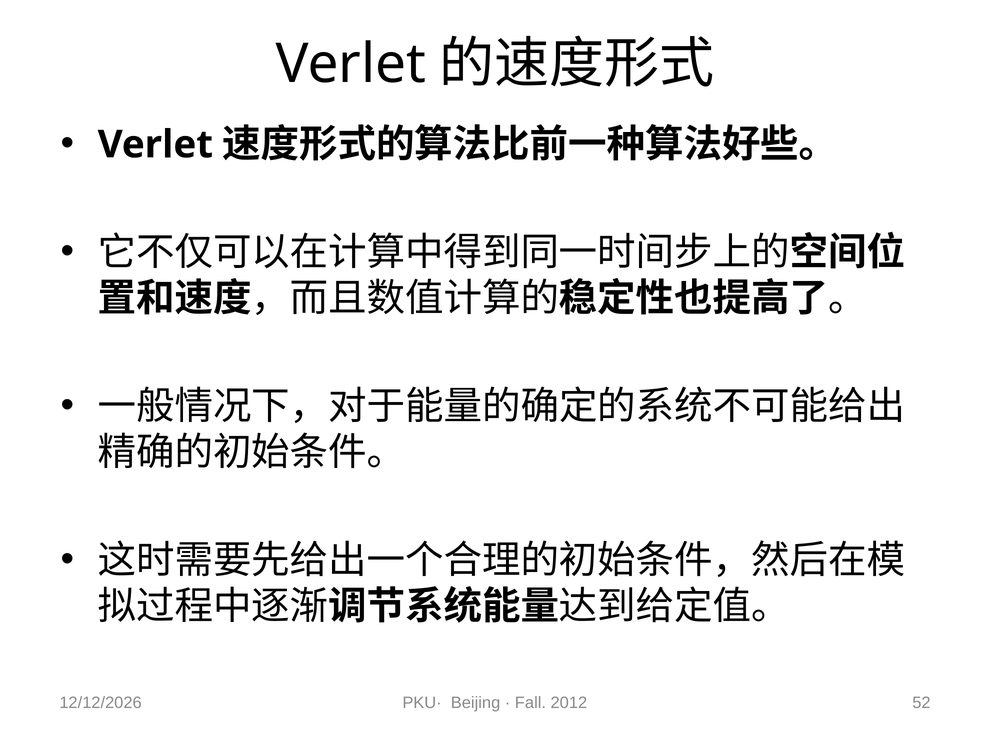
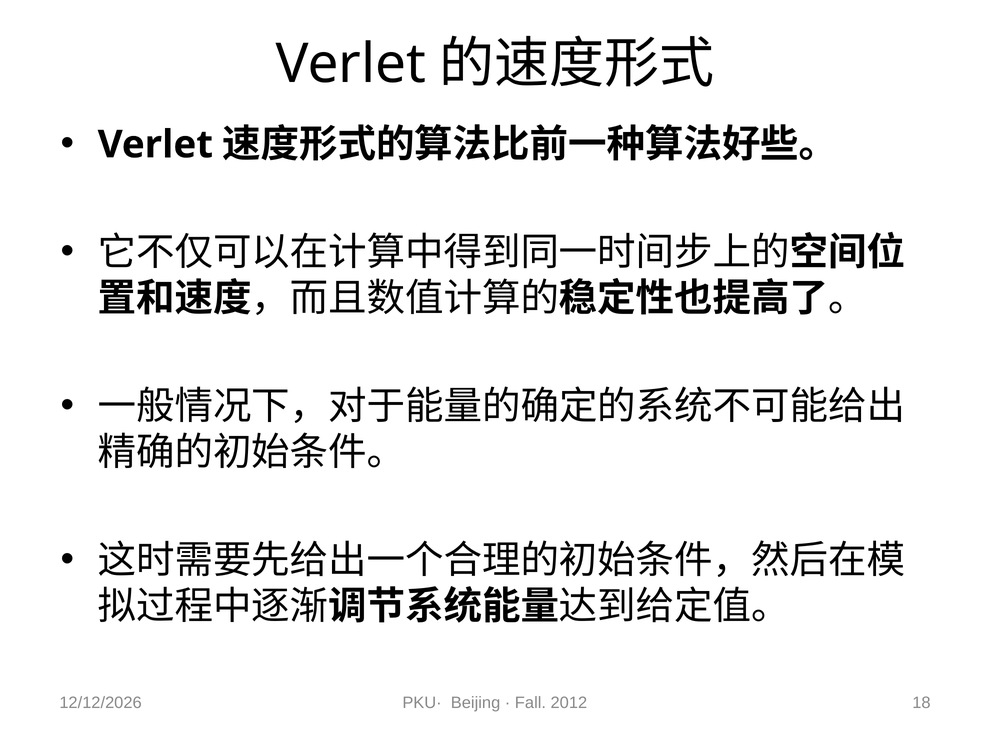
52: 52 -> 18 (921, 703)
